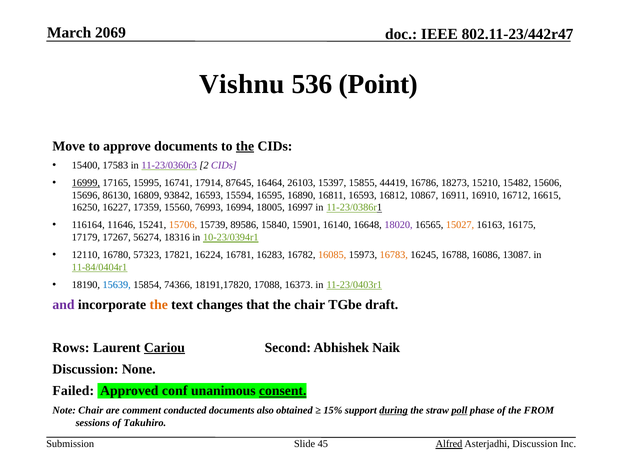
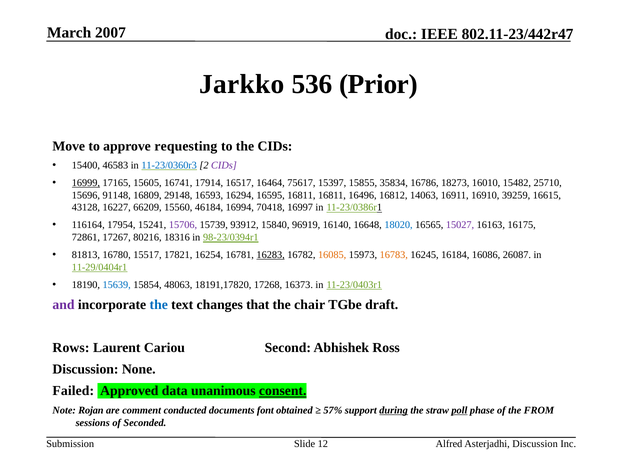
2069: 2069 -> 2007 (110, 33)
Vishnu: Vishnu -> Jarkko (242, 84)
Point: Point -> Prior (378, 84)
approve documents: documents -> requesting (186, 146)
the underline: present -> none (245, 146)
17583: 17583 -> 46583 (115, 165)
11-23/0360r3 colour: purple -> blue (169, 165)
15995: 15995 -> 15605 (147, 183)
87645: 87645 -> 16517 (240, 183)
26103: 26103 -> 75617 (301, 183)
44419: 44419 -> 35834 (394, 183)
15210: 15210 -> 16010 (486, 183)
15606: 15606 -> 25710 (548, 183)
86130: 86130 -> 91148 (117, 195)
93842: 93842 -> 29148 (178, 195)
15594: 15594 -> 16294 (240, 195)
16595 16890: 16890 -> 16811 (301, 195)
16811 16593: 16593 -> 16496 (363, 195)
10867: 10867 -> 14063 (424, 195)
16712: 16712 -> 39259 (516, 195)
16250: 16250 -> 43128 (86, 207)
17359: 17359 -> 66209 (147, 207)
76993: 76993 -> 46184 (209, 207)
18005: 18005 -> 70418 (271, 207)
11646: 11646 -> 17954 (121, 225)
15706 colour: orange -> purple (183, 225)
89586: 89586 -> 93912 (245, 225)
15901: 15901 -> 96919 (306, 225)
18020 colour: purple -> blue (398, 225)
15027 colour: orange -> purple (460, 225)
17179: 17179 -> 72861 (86, 237)
56274: 56274 -> 80216 (147, 237)
10-23/0394r1: 10-23/0394r1 -> 98-23/0394r1 (231, 237)
12110: 12110 -> 81813 (86, 255)
57323: 57323 -> 15517 (147, 255)
16224: 16224 -> 16254 (209, 255)
16283 underline: none -> present (271, 255)
16788: 16788 -> 16184 (455, 255)
13087: 13087 -> 26087 (517, 255)
11-84/0404r1: 11-84/0404r1 -> 11-29/0404r1 (100, 267)
74366: 74366 -> 48063 (178, 285)
17088: 17088 -> 17268 (268, 285)
the colour: orange -> blue (159, 304)
Cariou underline: present -> none (164, 348)
Naik: Naik -> Ross (386, 348)
conf: conf -> data (175, 391)
Note Chair: Chair -> Rojan (91, 410)
also: also -> font (265, 410)
15%: 15% -> 57% (333, 410)
Takuhiro: Takuhiro -> Seconded (145, 422)
45: 45 -> 12 (323, 444)
Alfred underline: present -> none (449, 444)
